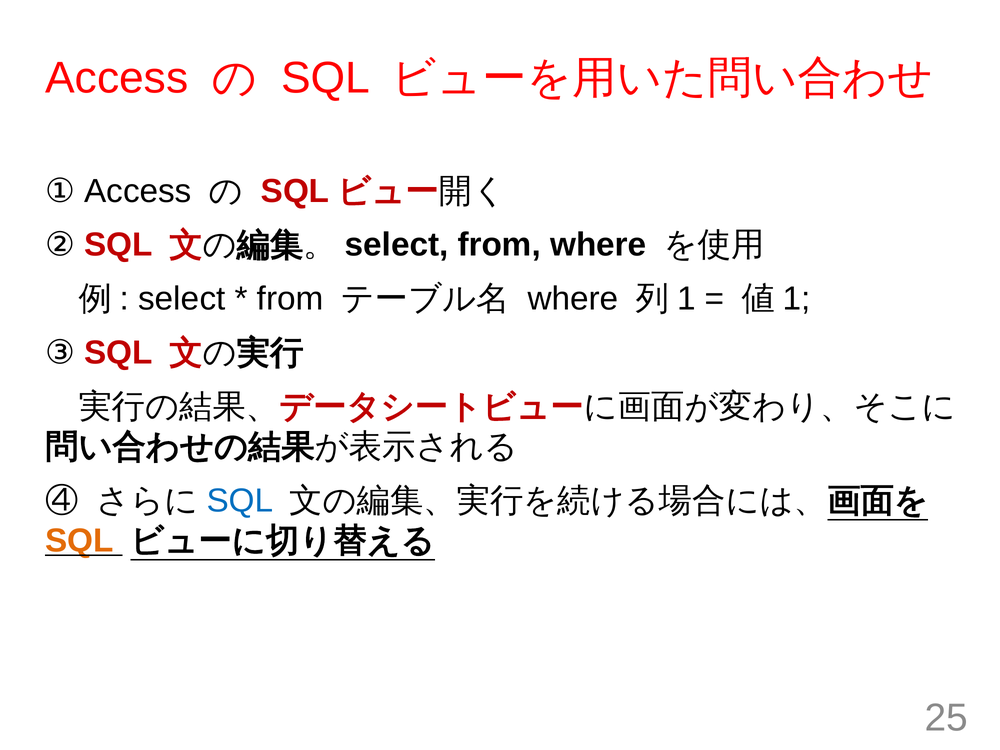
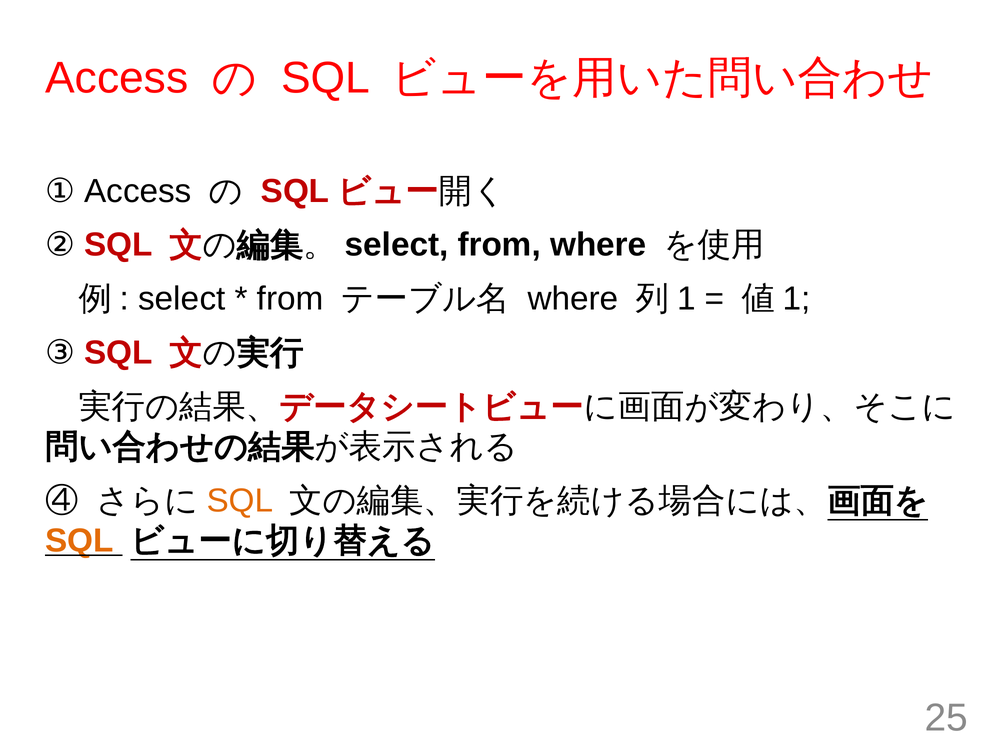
SQL colour: blue -> orange (240, 501)
